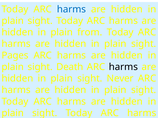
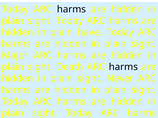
harms colour: blue -> black (71, 9)
from: from -> have (90, 32)
Pages: Pages -> Major (15, 56)
